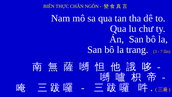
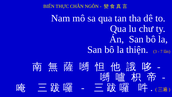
trang: trang -> thiện (137, 50)
